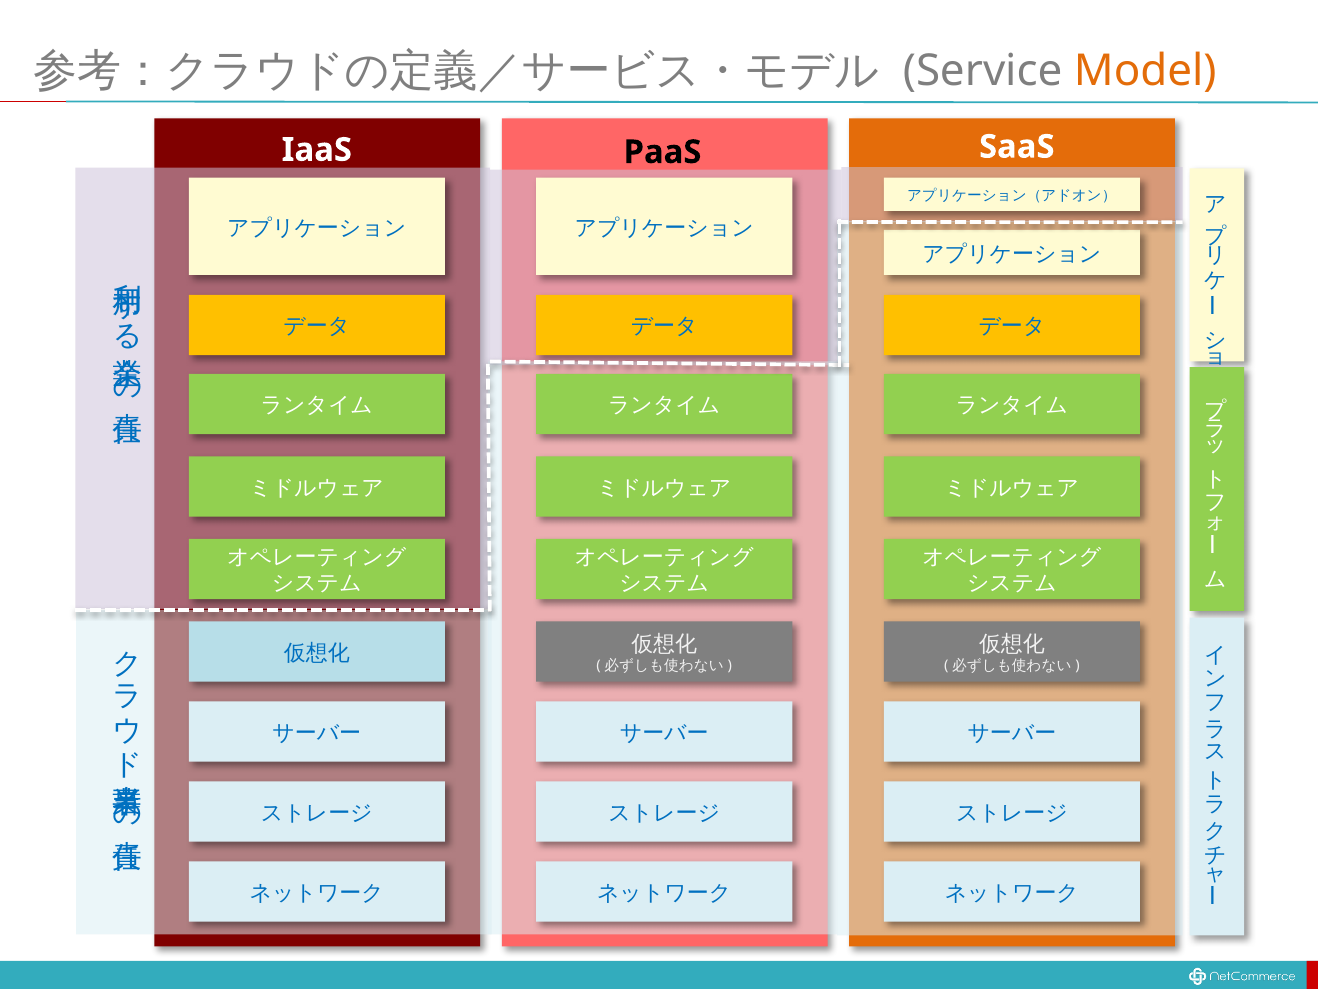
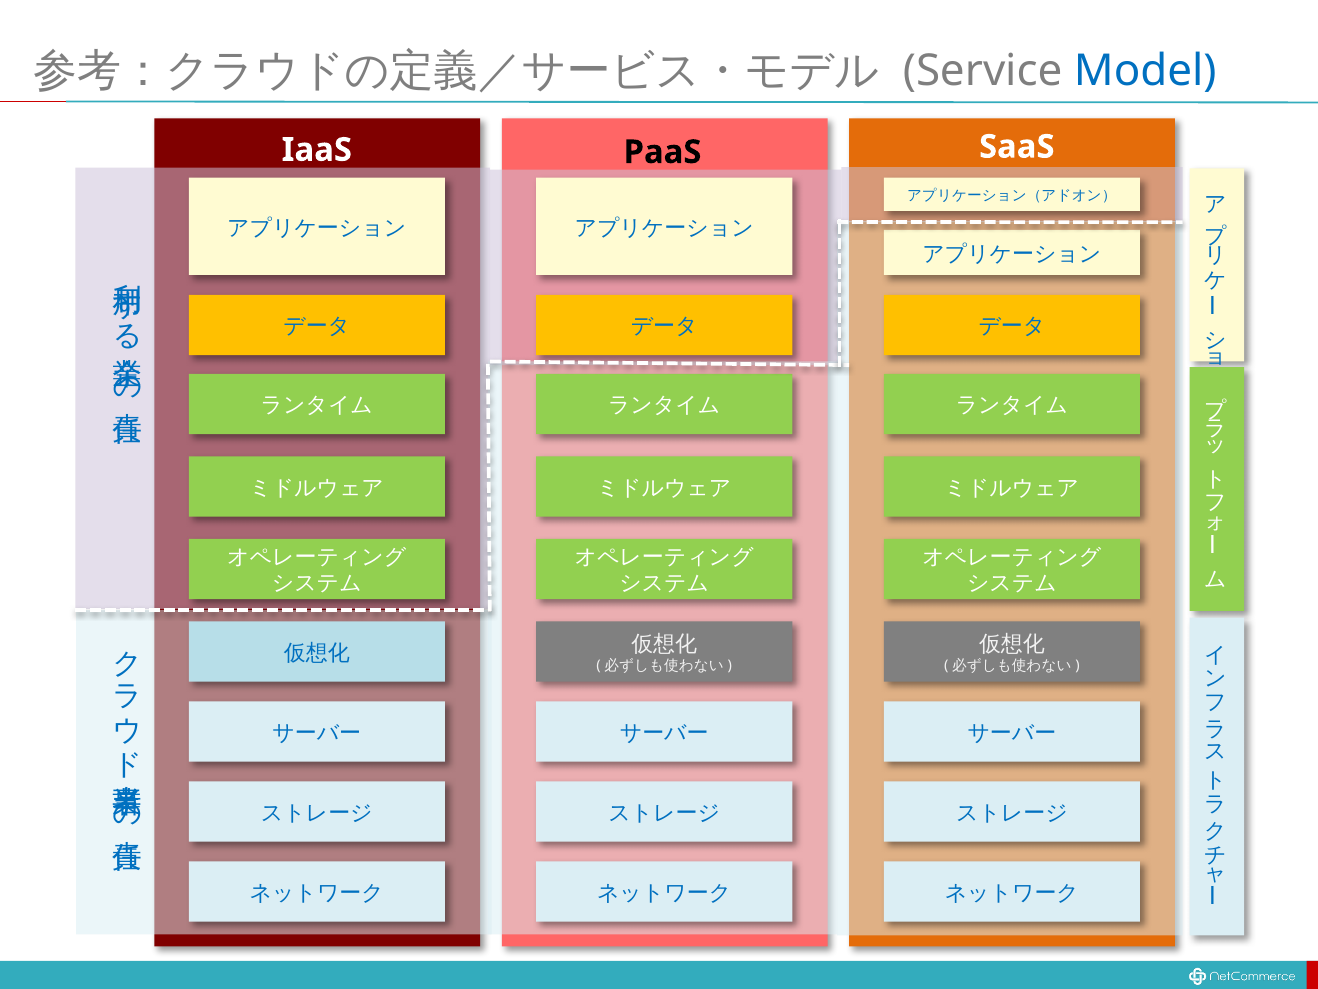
Model colour: orange -> blue (1145, 71)
